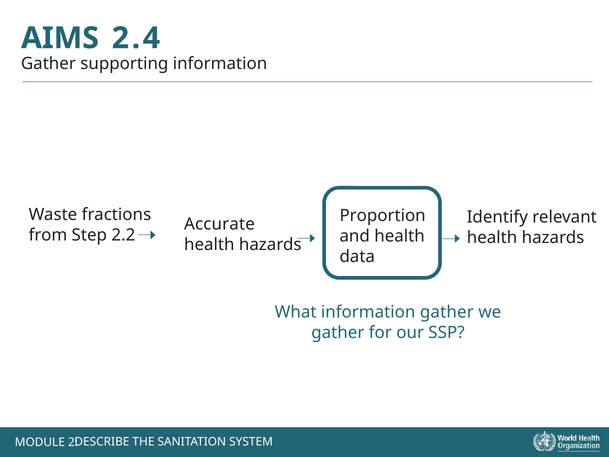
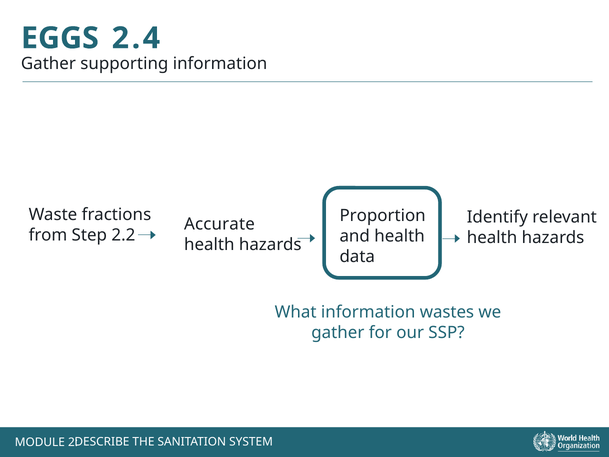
AIMS: AIMS -> EGGS (60, 38)
information gather: gather -> wastes (447, 312)
